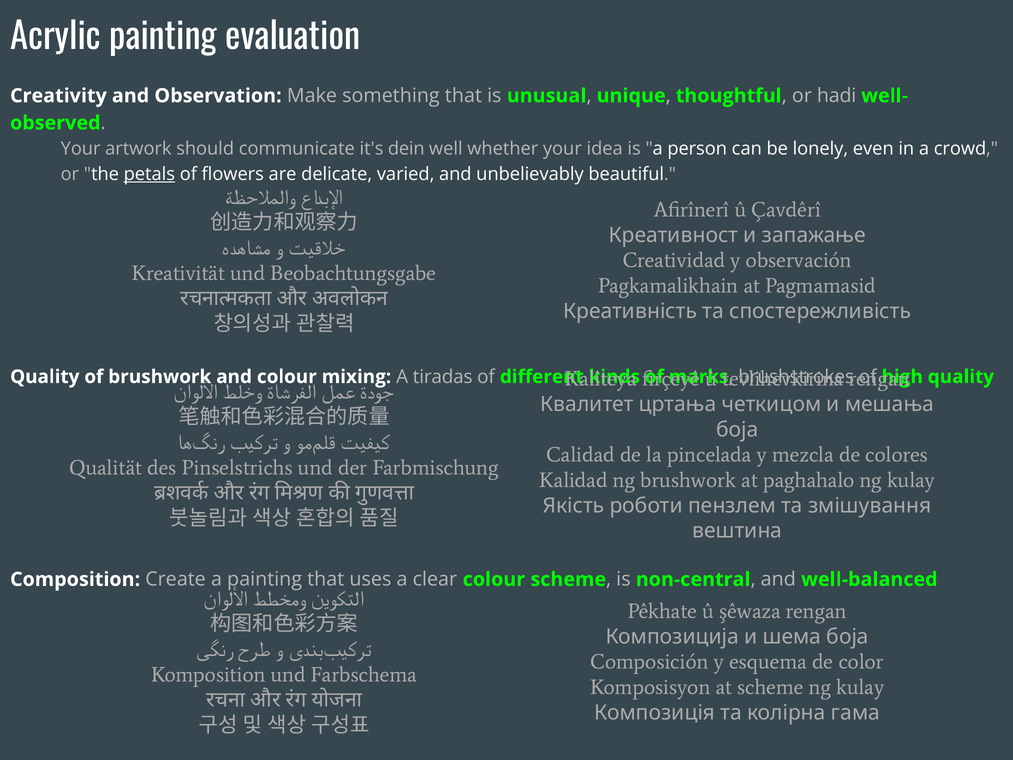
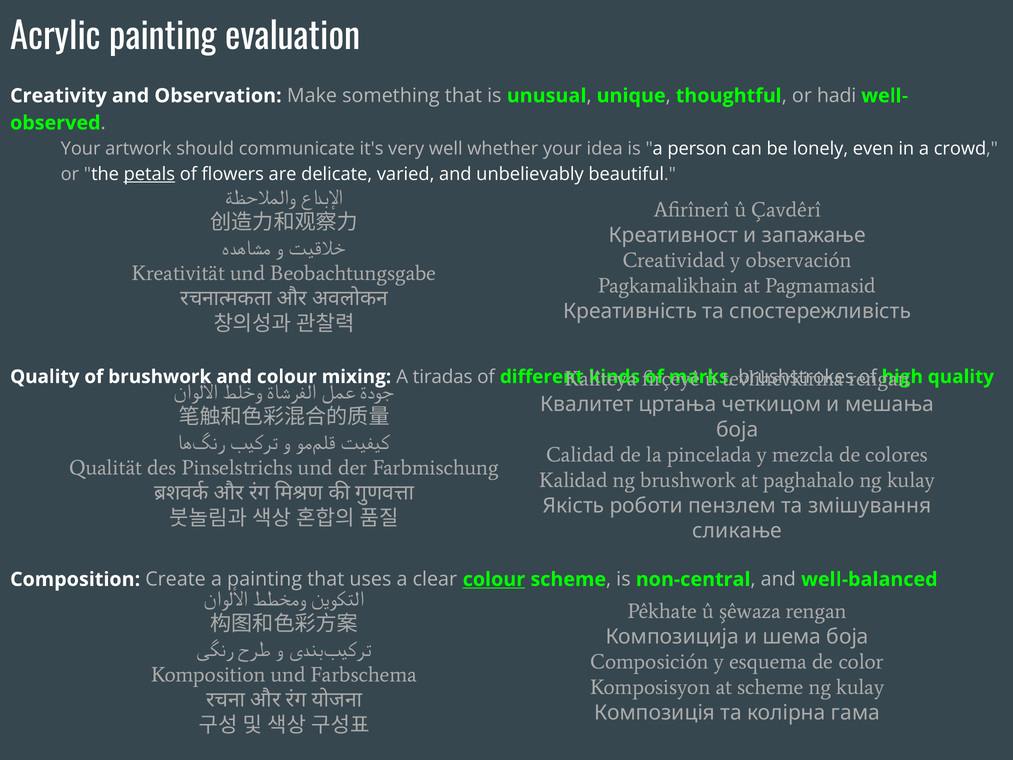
dein: dein -> very (406, 149)
вештина: вештина -> сликање (737, 531)
colour underline: none -> present (494, 579)
